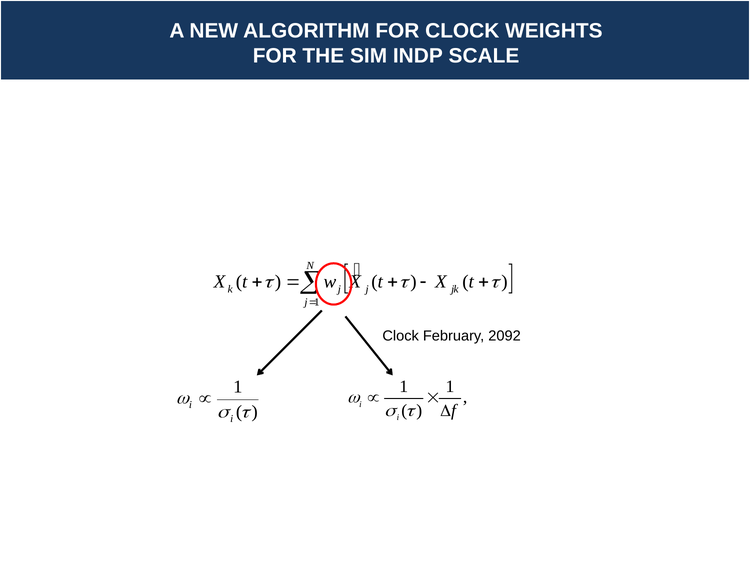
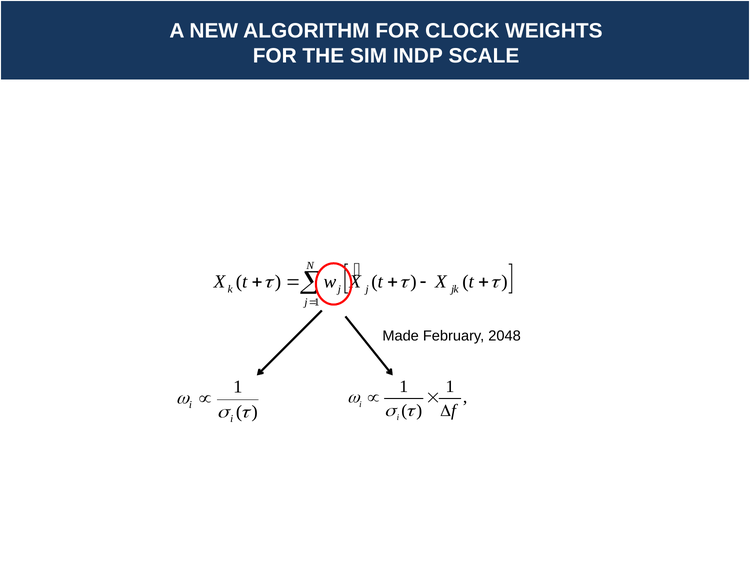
Clock: Clock -> Made (401, 336)
2092: 2092 -> 2048 (505, 336)
